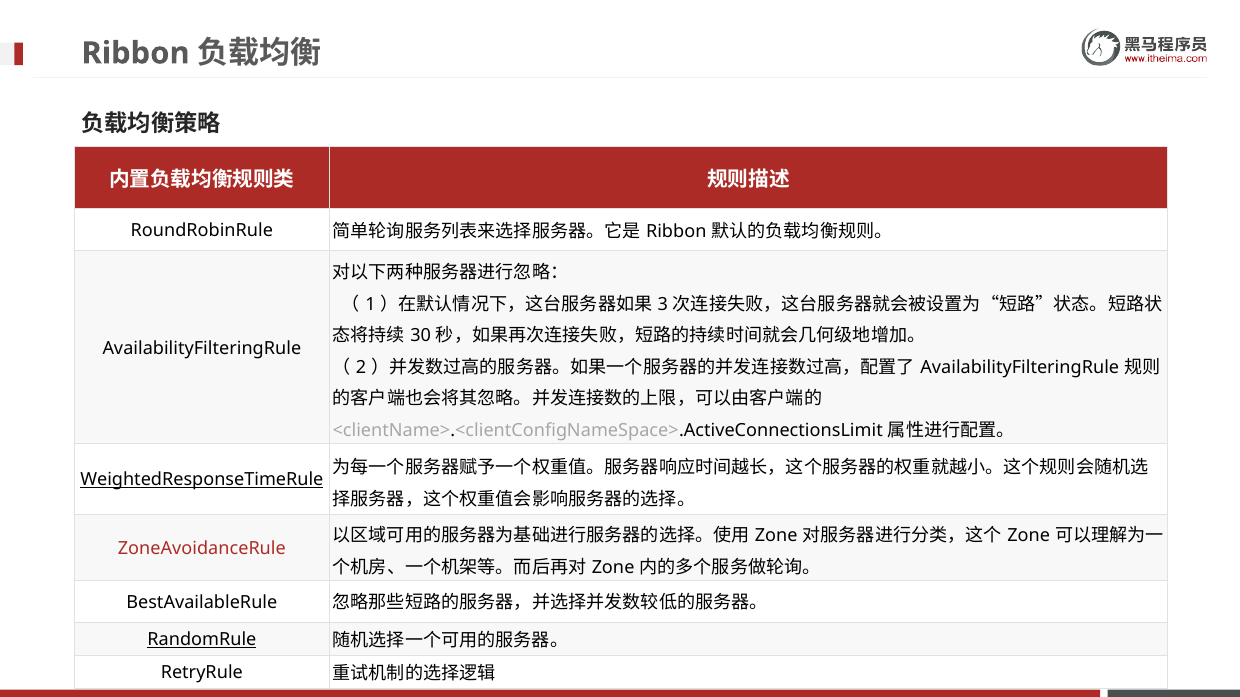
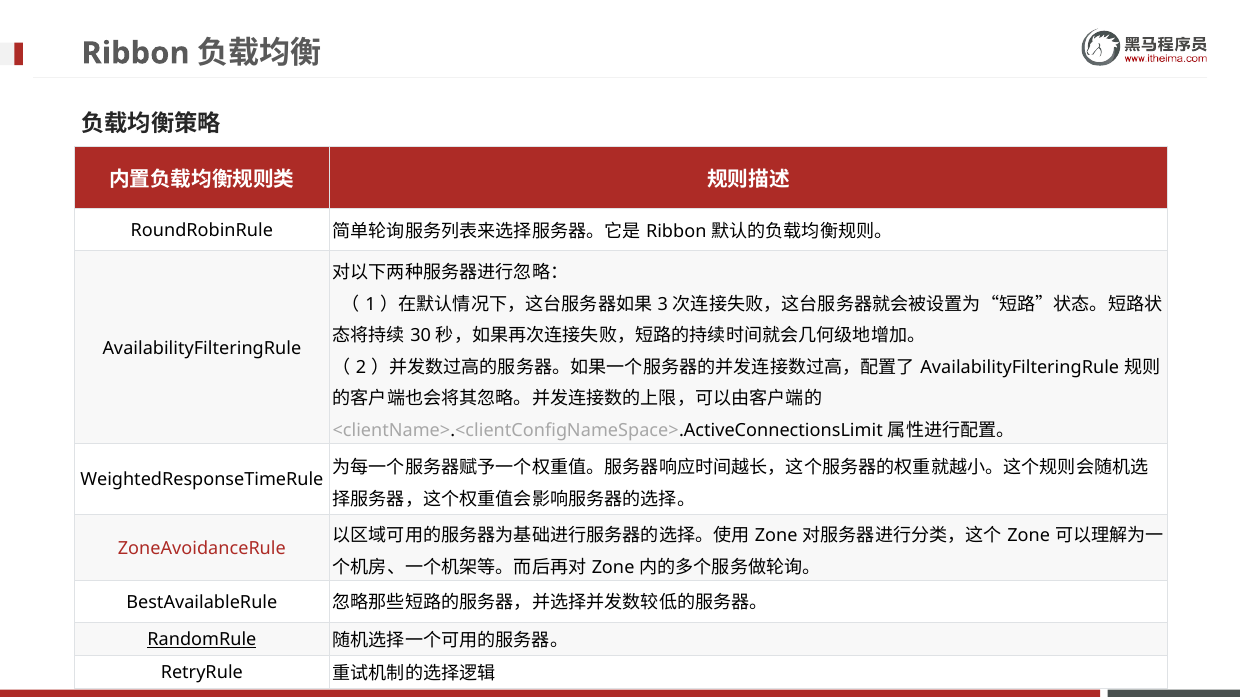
WeightedResponseTimeRule underline: present -> none (202, 480)
